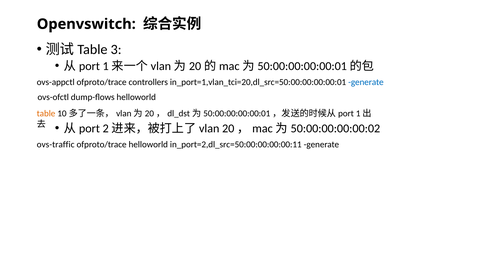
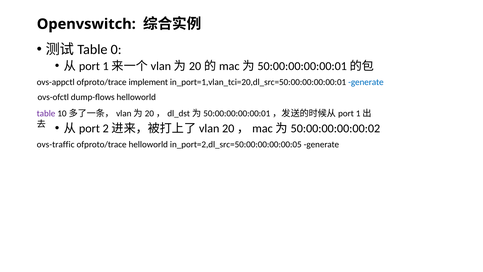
3: 3 -> 0 (116, 49)
controllers: controllers -> implement (148, 82)
table colour: orange -> purple (46, 113)
in_port=2,dl_src=50:00:00:00:00:11: in_port=2,dl_src=50:00:00:00:00:11 -> in_port=2,dl_src=50:00:00:00:00:05 (236, 144)
